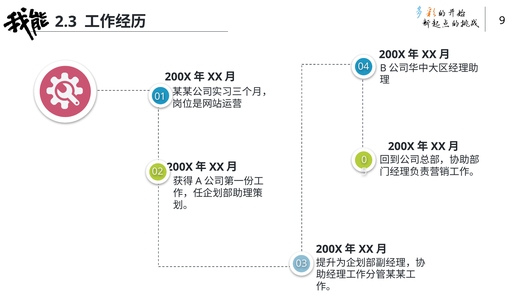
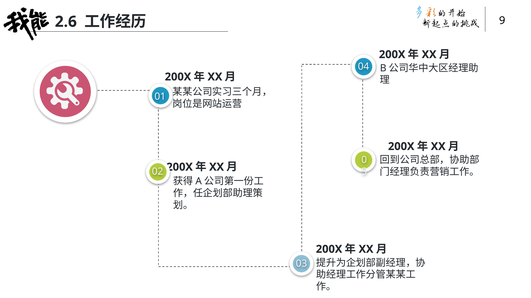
2.3: 2.3 -> 2.6 (66, 22)
